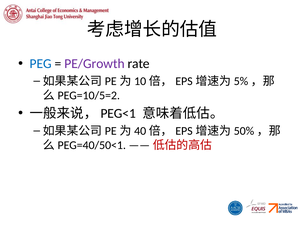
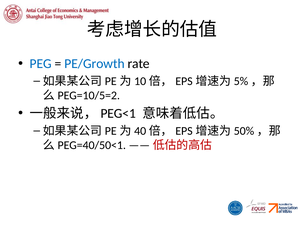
PE/Growth colour: purple -> blue (95, 64)
